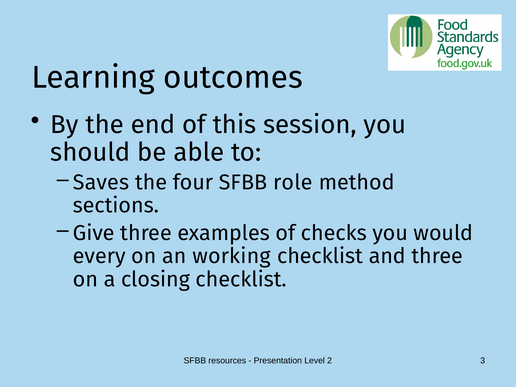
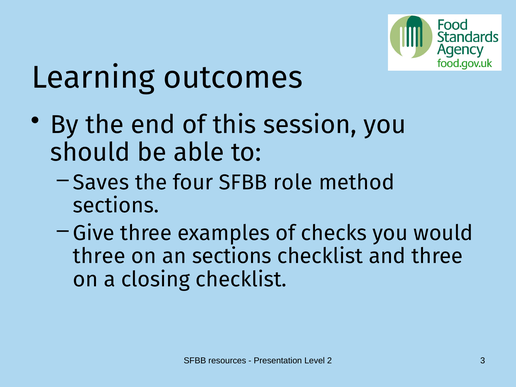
every: every -> three (99, 256)
an working: working -> sections (232, 256)
